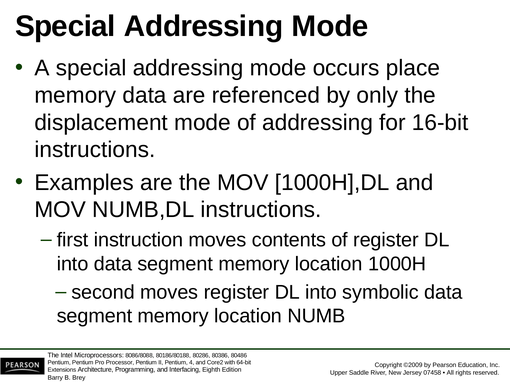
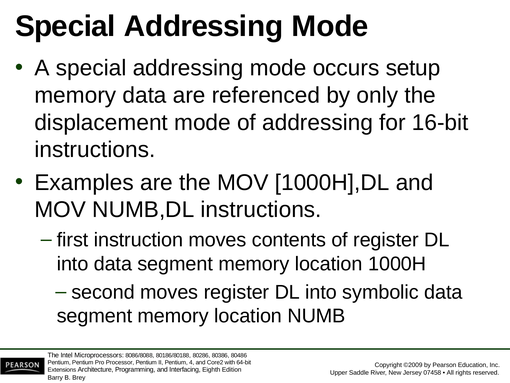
place: place -> setup (413, 68)
